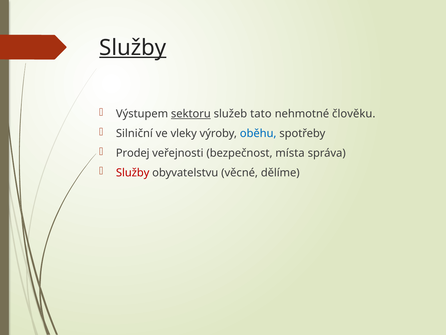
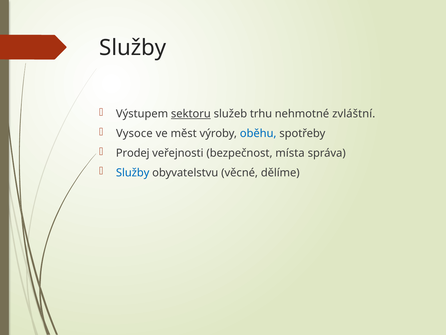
Služby underline: present -> none (133, 48)
tato: tato -> trhu (261, 114)
člověku: člověku -> zvláštní (354, 114)
Silniční: Silniční -> Vysoce (134, 133)
vleky: vleky -> měst (184, 133)
Služby colour: red -> blue (133, 173)
